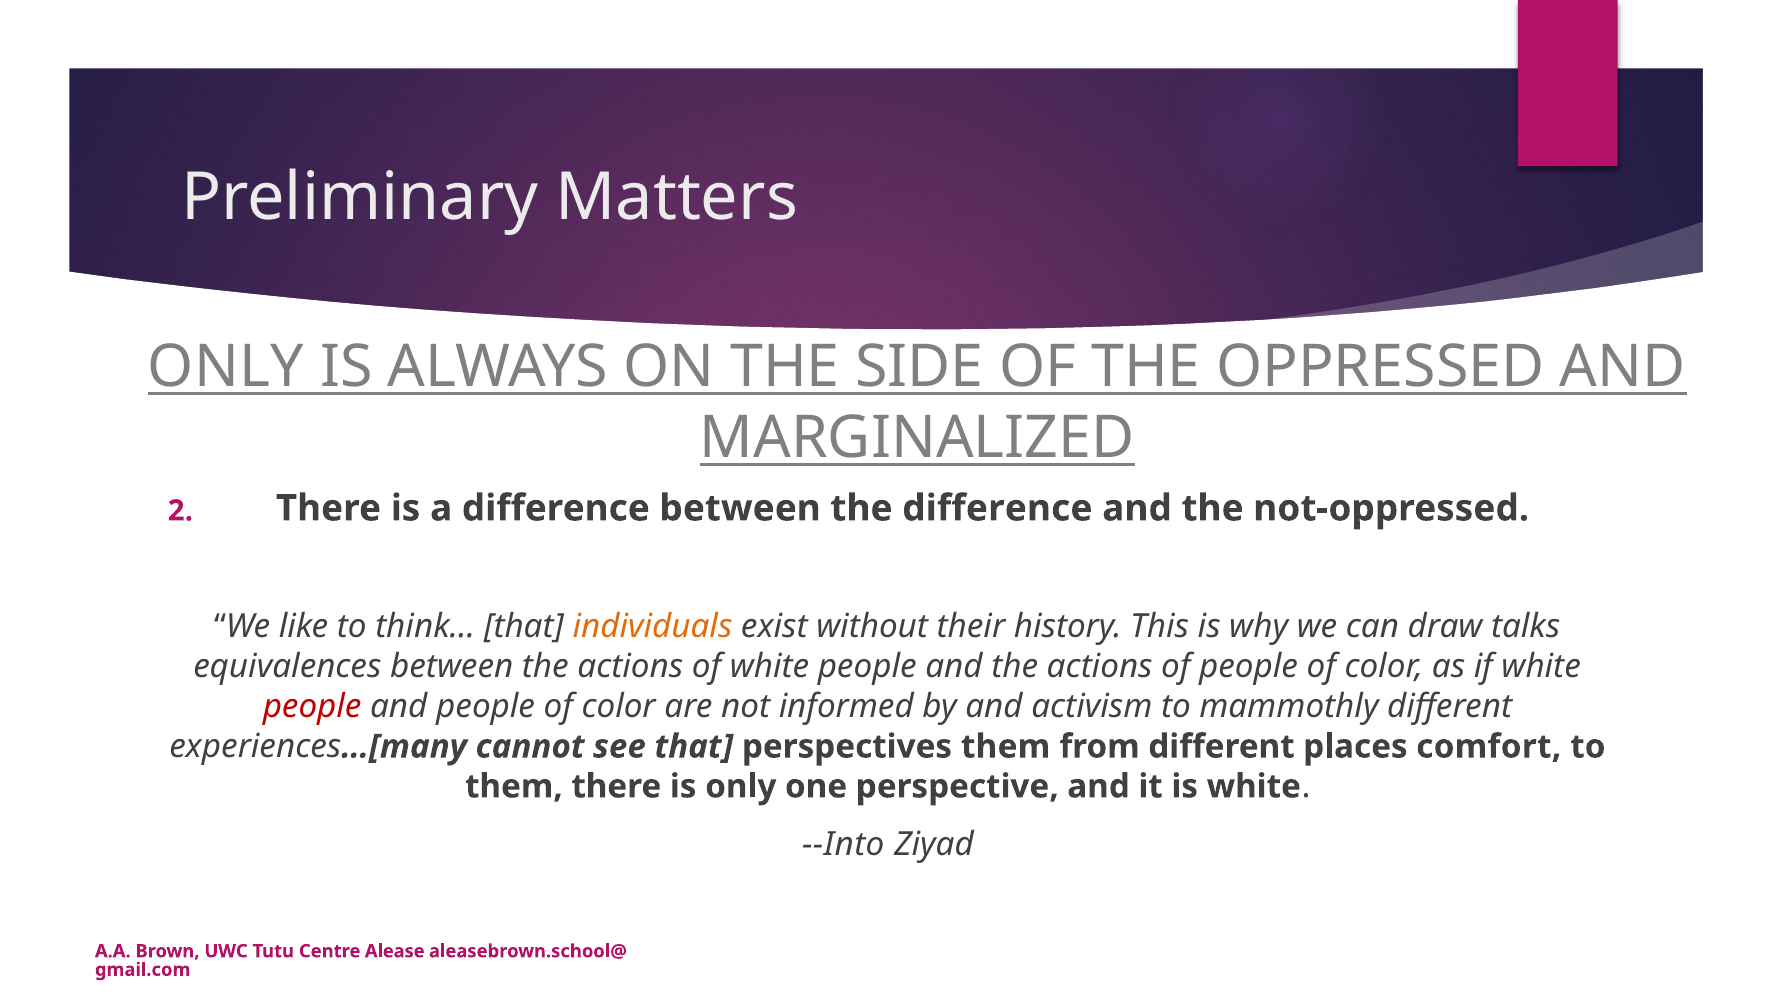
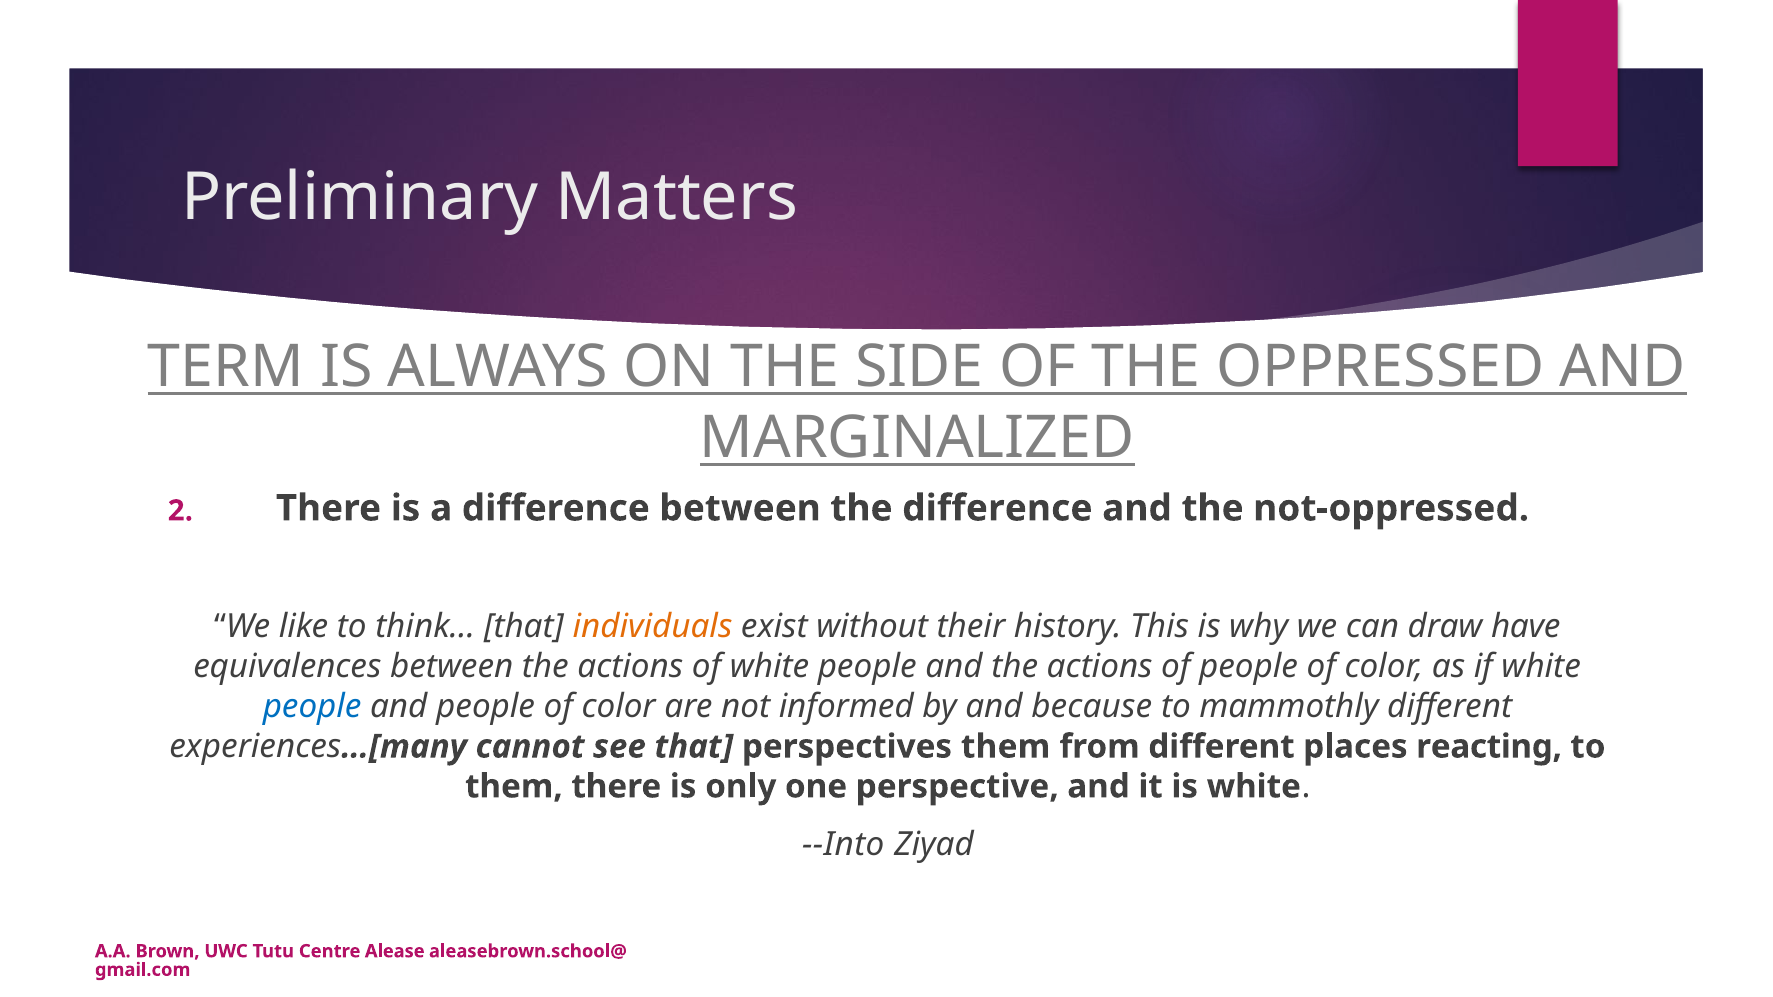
ONLY: ONLY -> TERM (226, 367)
talks: talks -> have (1526, 627)
people colour: red -> blue (312, 707)
activism: activism -> because (1092, 707)
comfort: comfort -> reacting (1489, 747)
